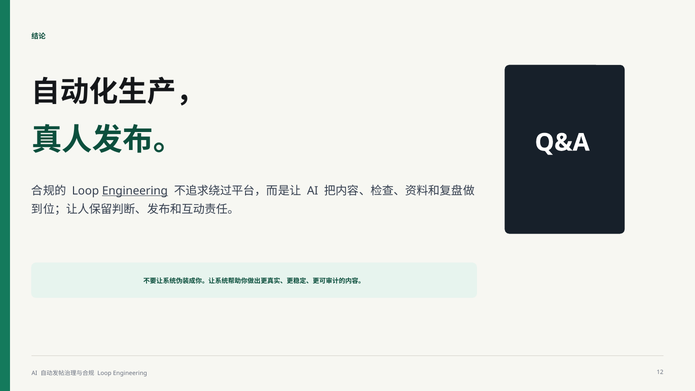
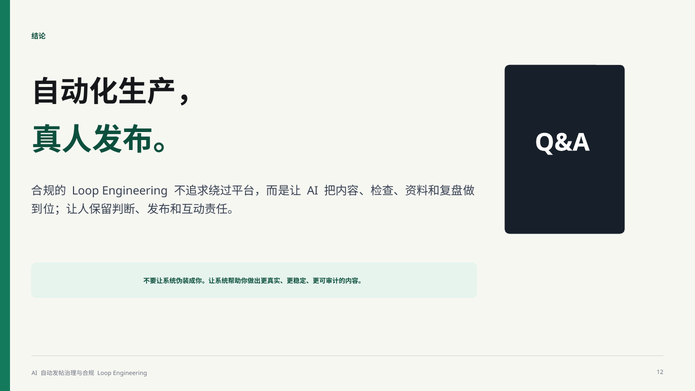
Engineering underline: present -> none (135, 191)
